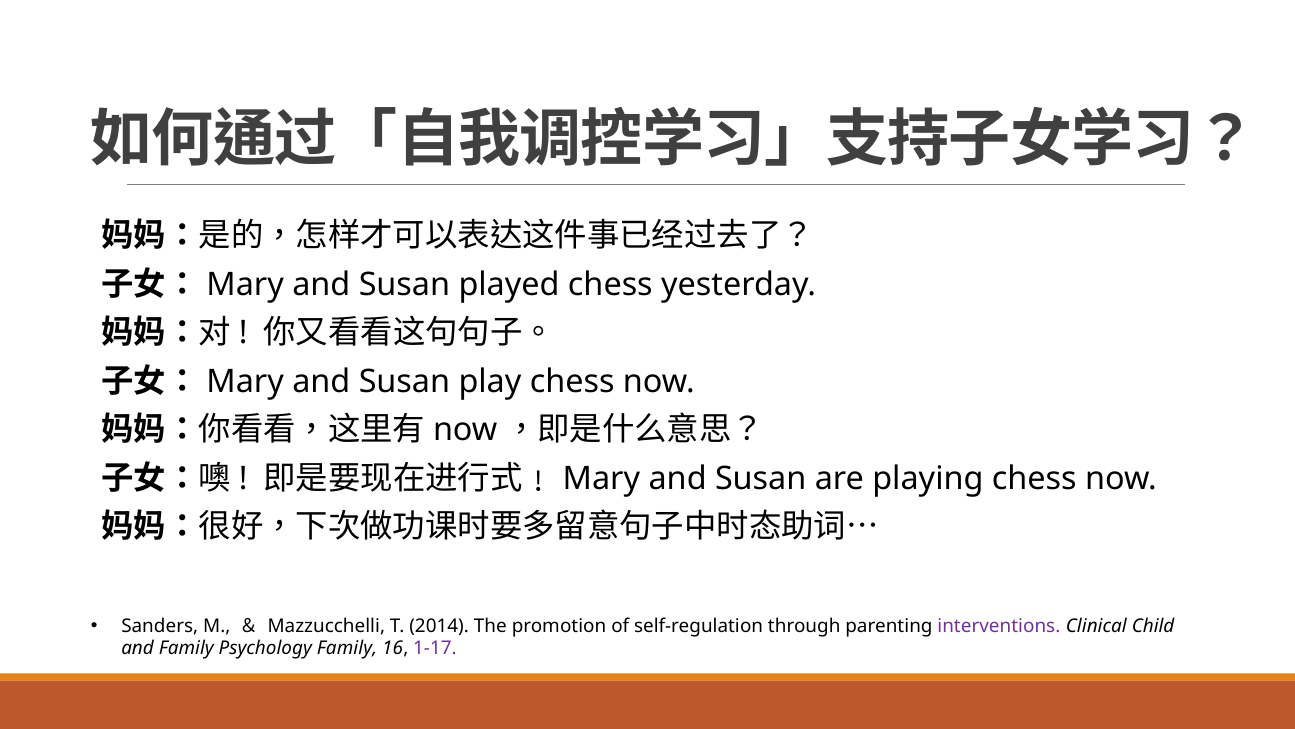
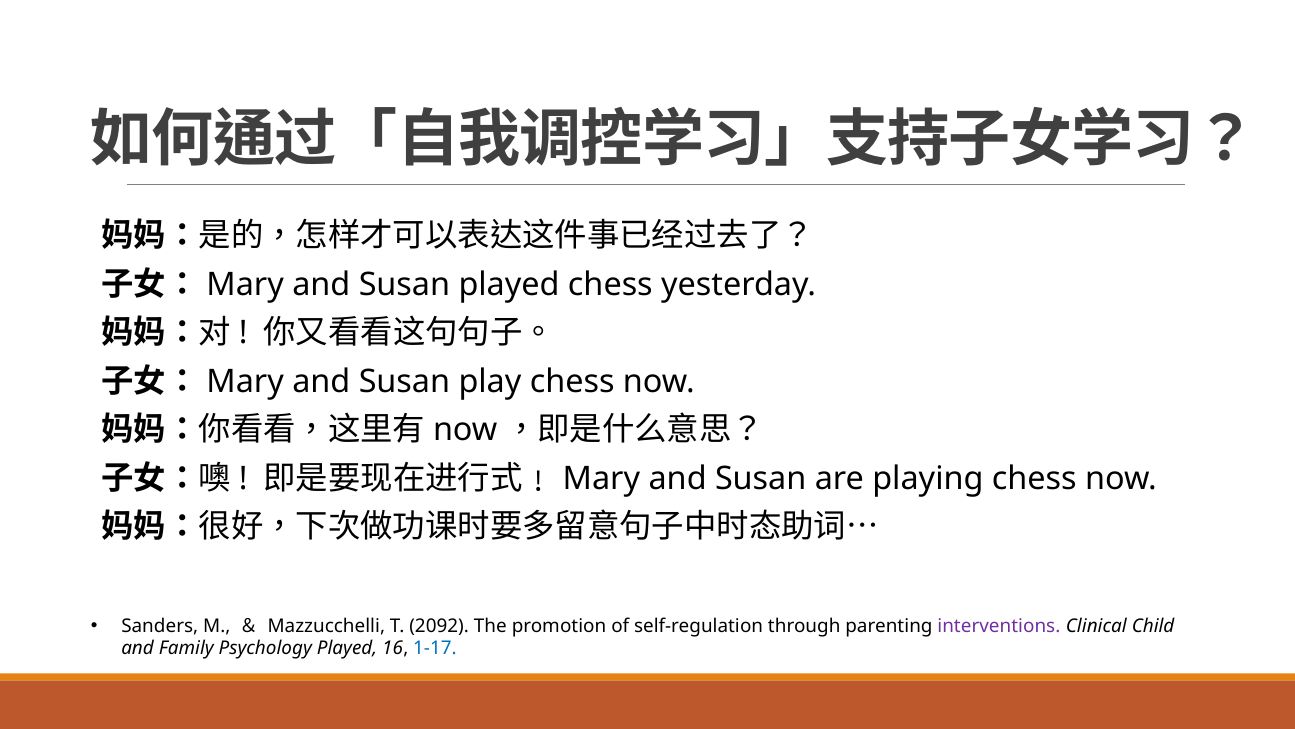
2014: 2014 -> 2092 (439, 625)
Psychology Family: Family -> Played (347, 648)
1-17 colour: purple -> blue (435, 648)
